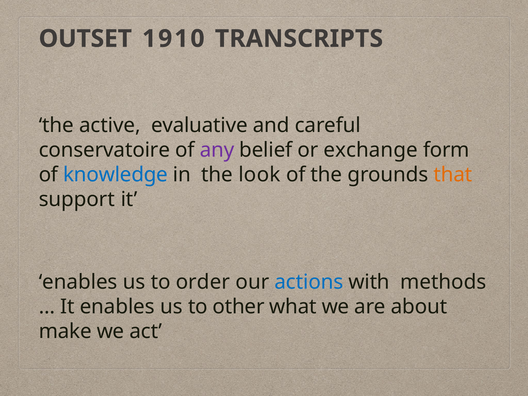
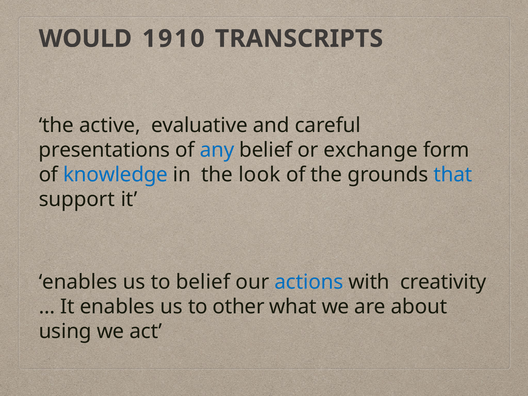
OUTSET: OUTSET -> WOULD (85, 39)
conservatoire: conservatoire -> presentations (104, 150)
any colour: purple -> blue (217, 150)
that colour: orange -> blue (453, 175)
to order: order -> belief (203, 282)
methods: methods -> creativity (443, 282)
make: make -> using (65, 331)
